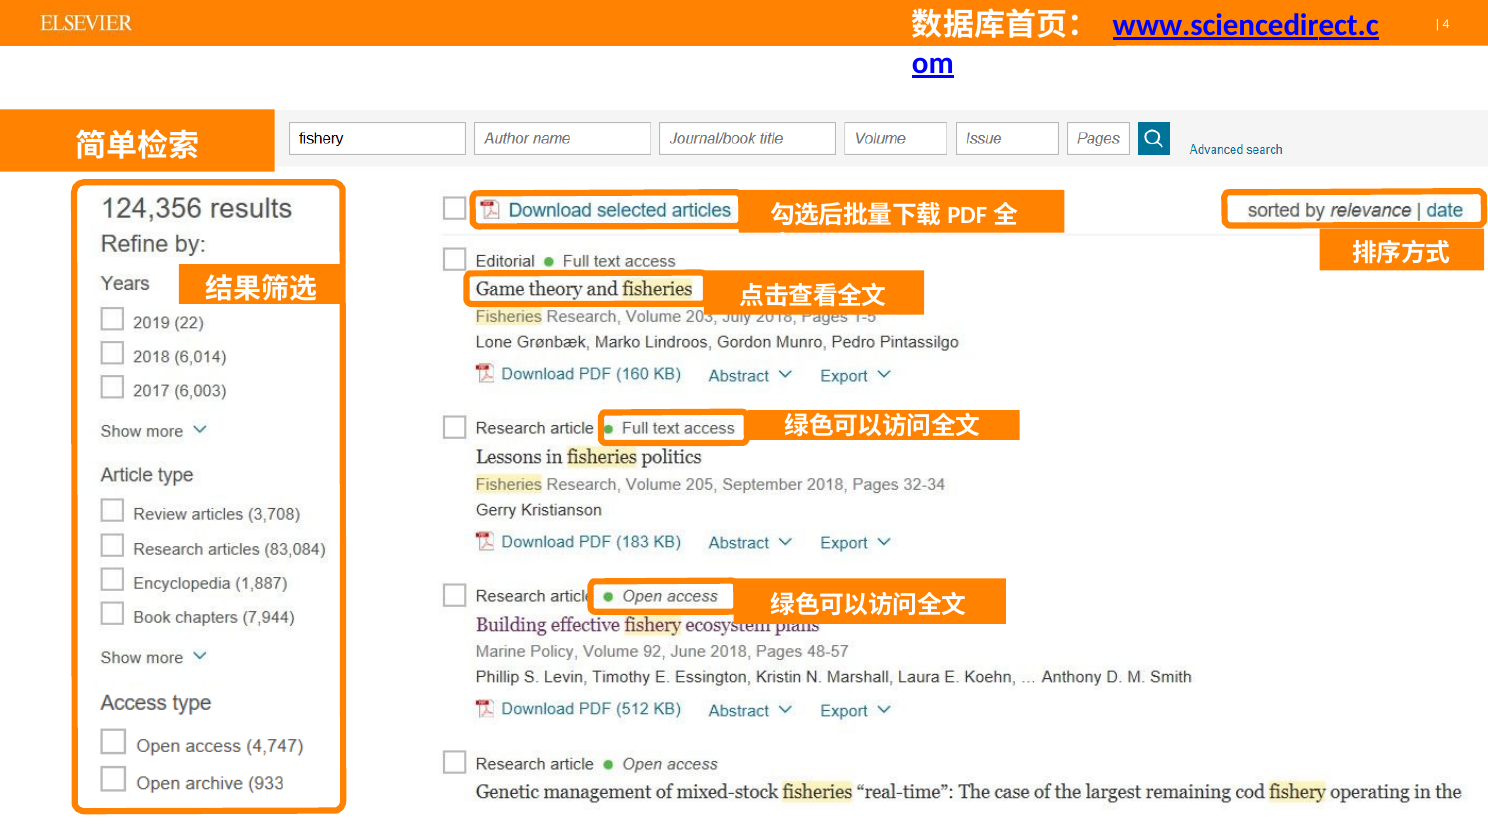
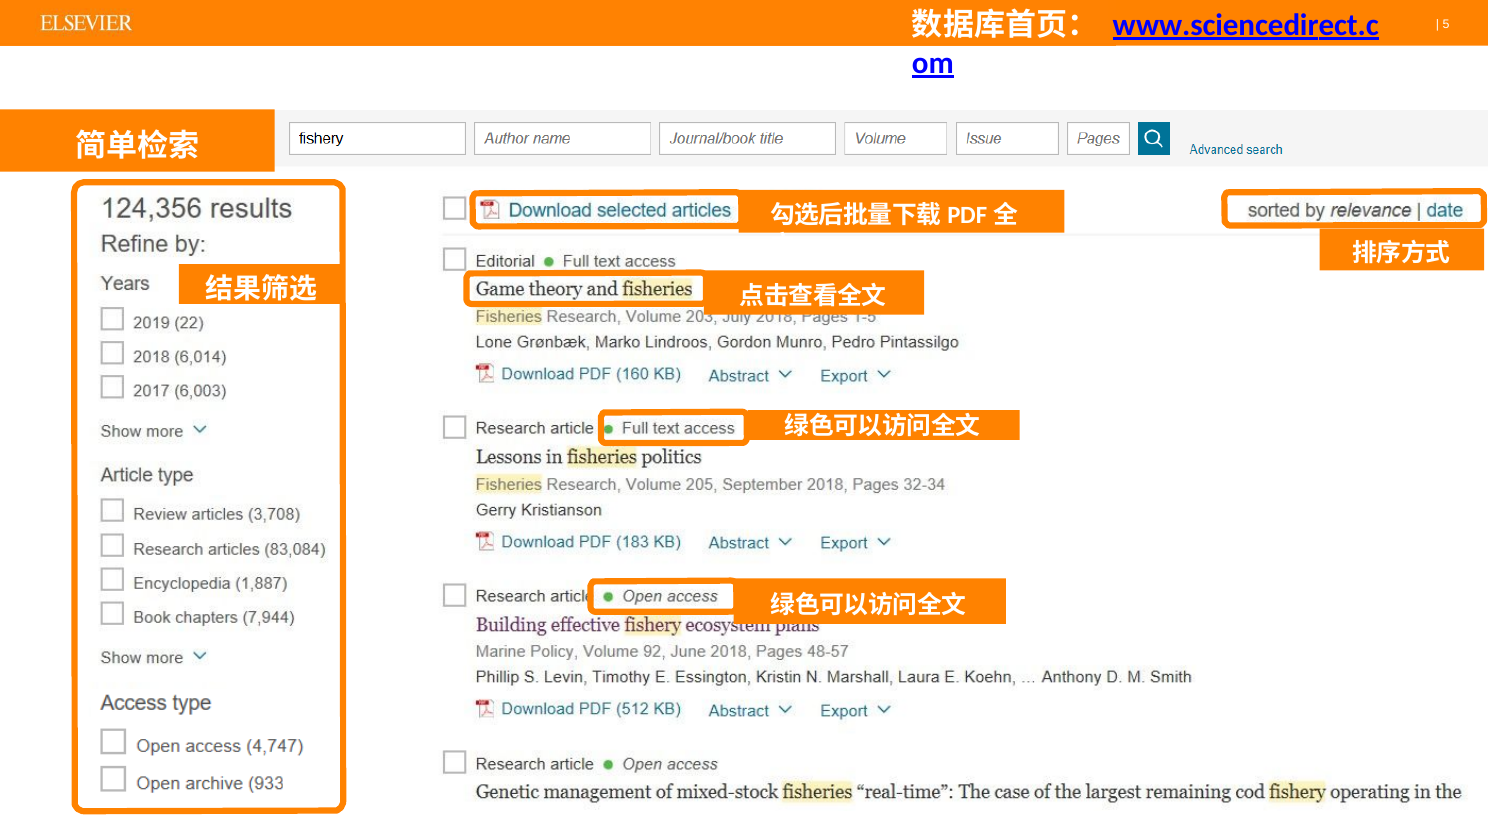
4: 4 -> 5 (1446, 25)
